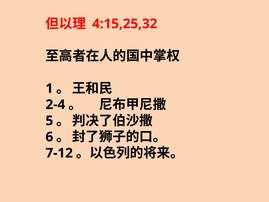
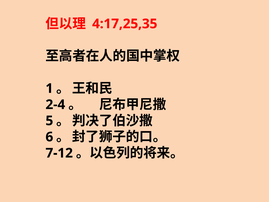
4:15,25,32: 4:15,25,32 -> 4:17,25,35 (125, 24)
